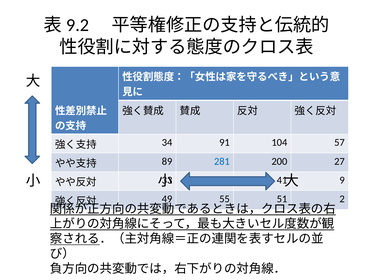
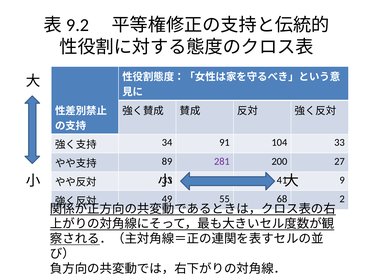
104 57: 57 -> 33 (339, 142)
281 colour: blue -> purple (222, 161)
51: 51 -> 68 (282, 199)
